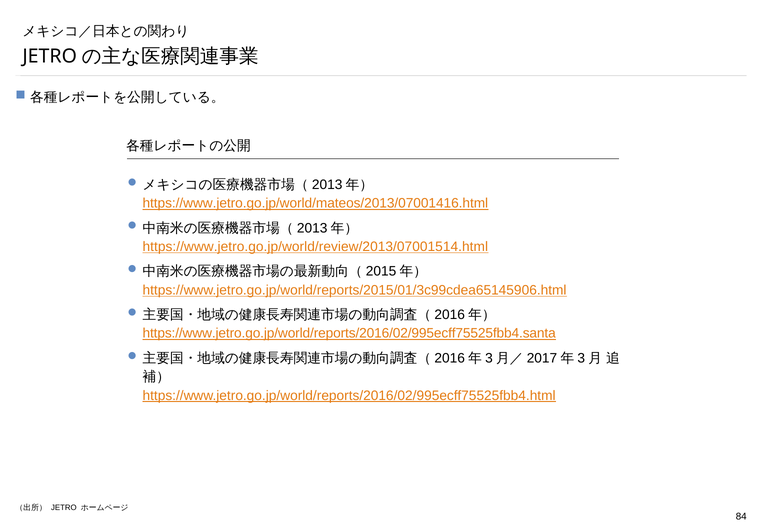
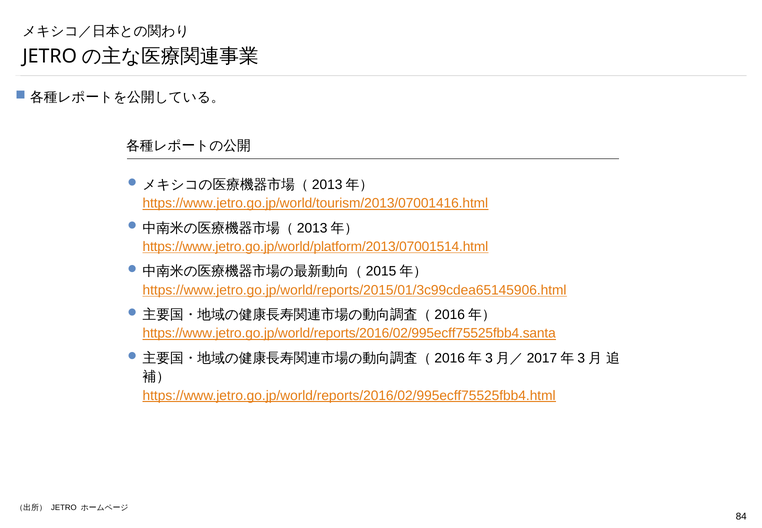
https://www.jetro.go.jp/world/mateos/2013/07001416.html: https://www.jetro.go.jp/world/mateos/2013/07001416.html -> https://www.jetro.go.jp/world/tourism/2013/07001416.html (315, 203)
https://www.jetro.go.jp/world/review/2013/07001514.html: https://www.jetro.go.jp/world/review/2013/07001514.html -> https://www.jetro.go.jp/world/platform/2013/07001514.html (315, 247)
